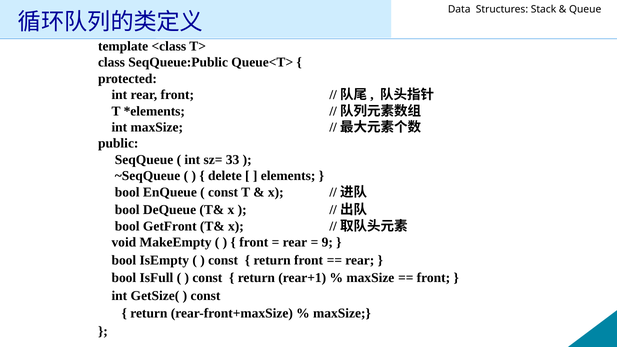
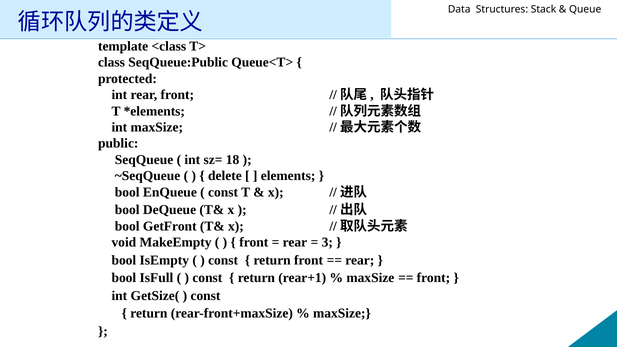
33: 33 -> 18 (233, 160)
9: 9 -> 3 (327, 242)
